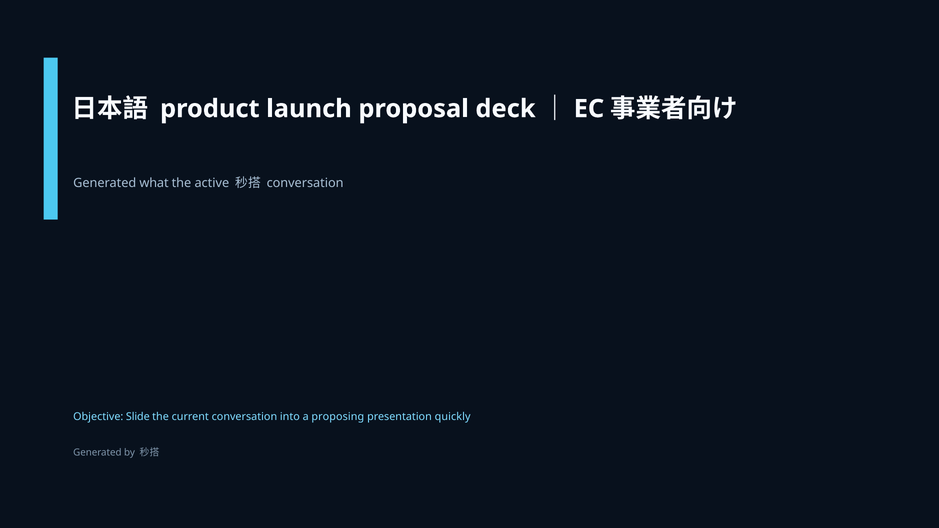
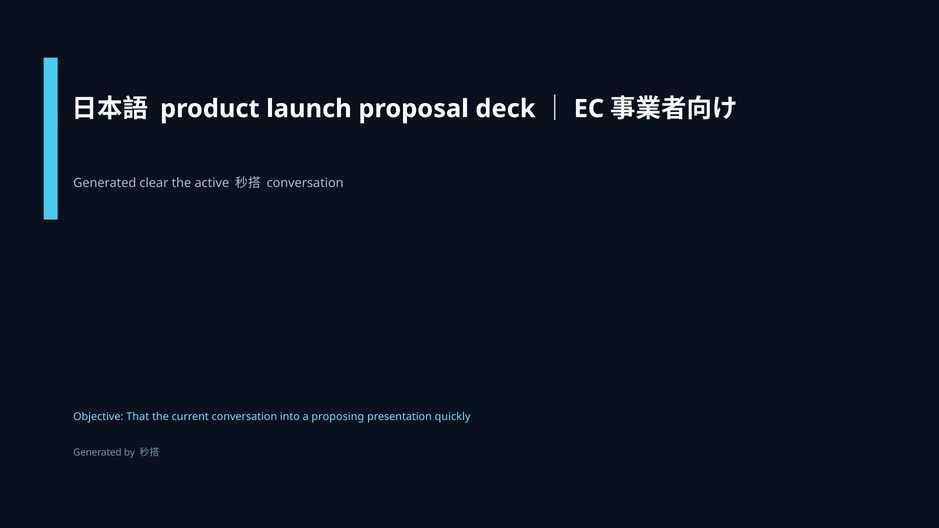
what: what -> clear (154, 183)
Slide: Slide -> That (138, 417)
